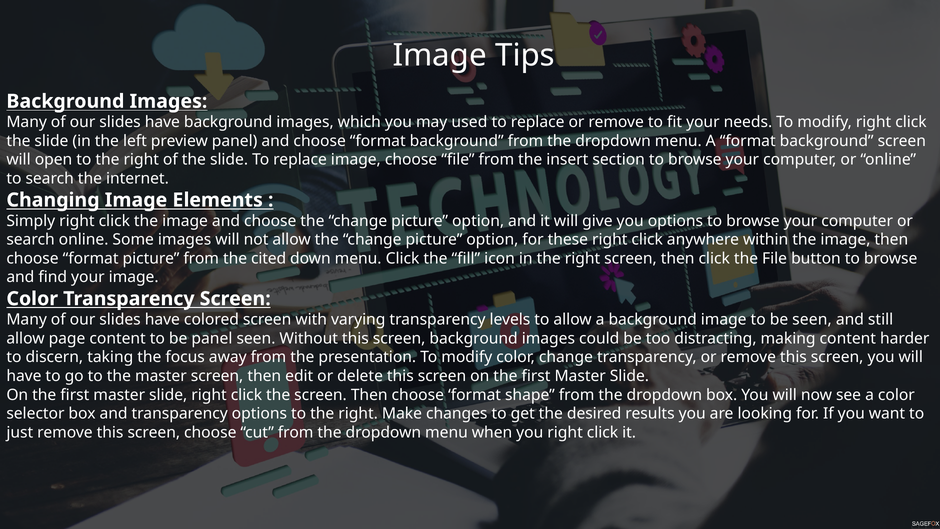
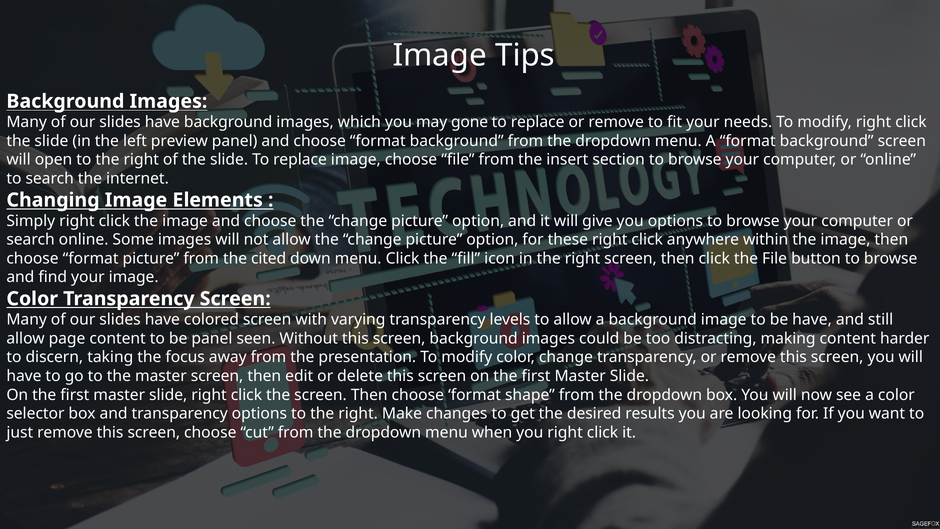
used: used -> gone (470, 122)
be seen: seen -> have (812, 319)
